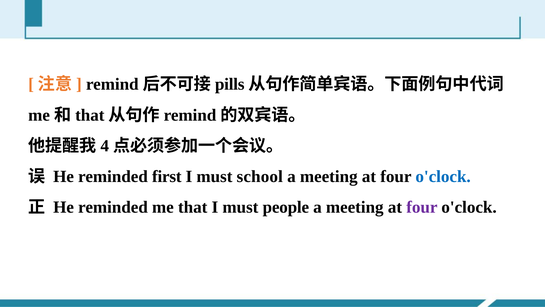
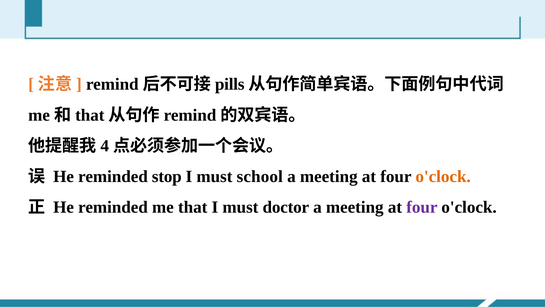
first: first -> stop (167, 176)
o'clock colour: blue -> orange (443, 176)
people: people -> doctor (286, 207)
